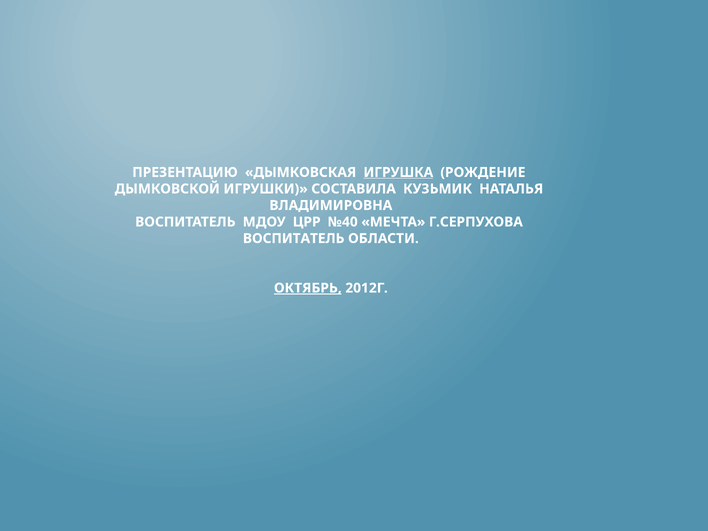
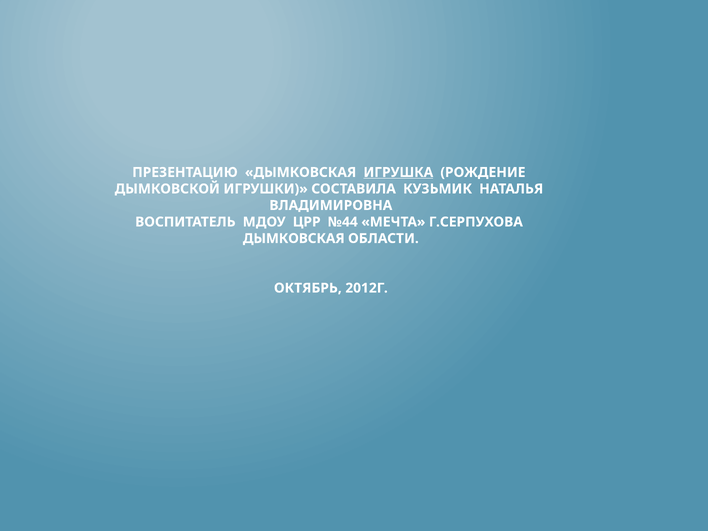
№40: №40 -> №44 (343, 222)
ВОСПИТАТЕЛЬ: ВОСПИТАТЕЛЬ -> ДЫМКОВСКАЯ (294, 238)
ОКТЯБРЬ underline: present -> none (308, 288)
